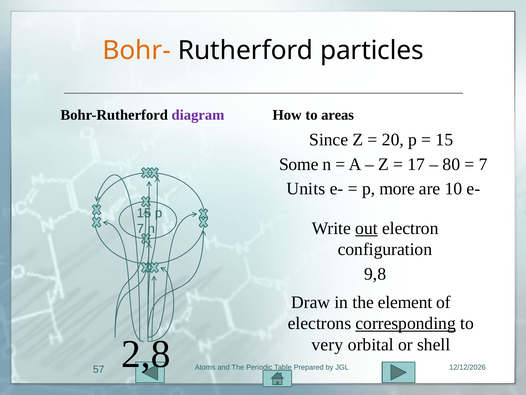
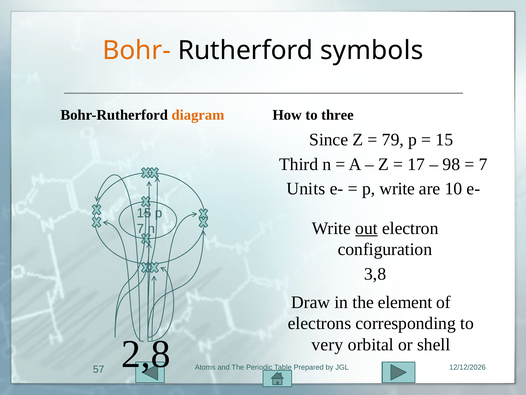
particles: particles -> symbols (372, 51)
diagram colour: purple -> orange (198, 115)
areas: areas -> three (337, 115)
20: 20 -> 79 (393, 139)
Some: Some -> Third (299, 164)
80: 80 -> 98 (451, 164)
p more: more -> write (397, 189)
9,8: 9,8 -> 3,8 (375, 274)
corresponding underline: present -> none (406, 323)
